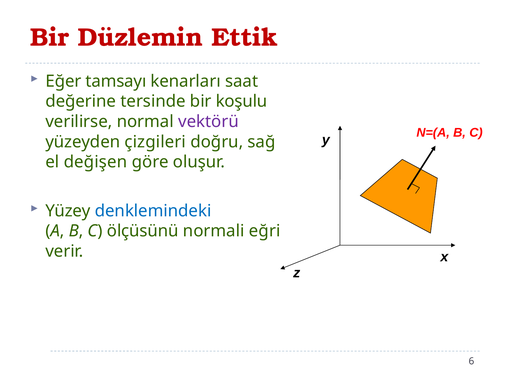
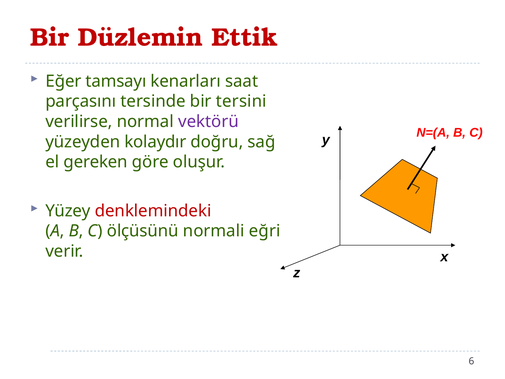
değerine: değerine -> parçasını (81, 101)
koşulu: koşulu -> tersini (241, 101)
çizgileri: çizgileri -> kolaydır (155, 142)
değişen: değişen -> gereken (96, 162)
denklemindeki colour: blue -> red (153, 211)
